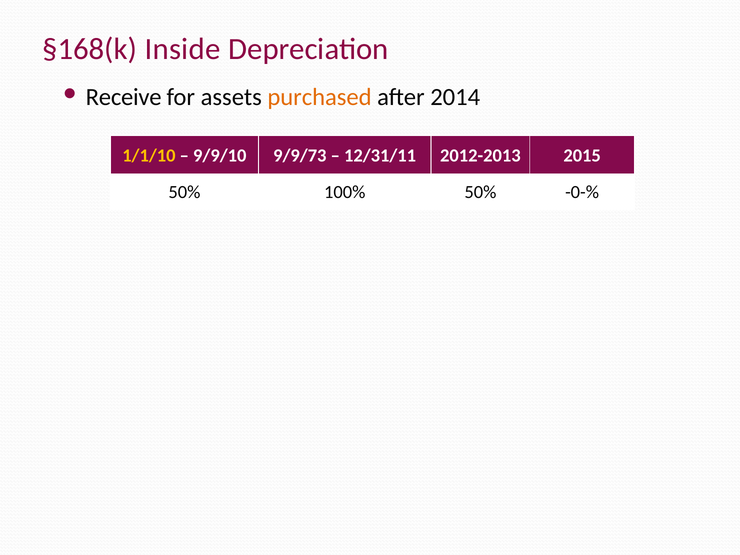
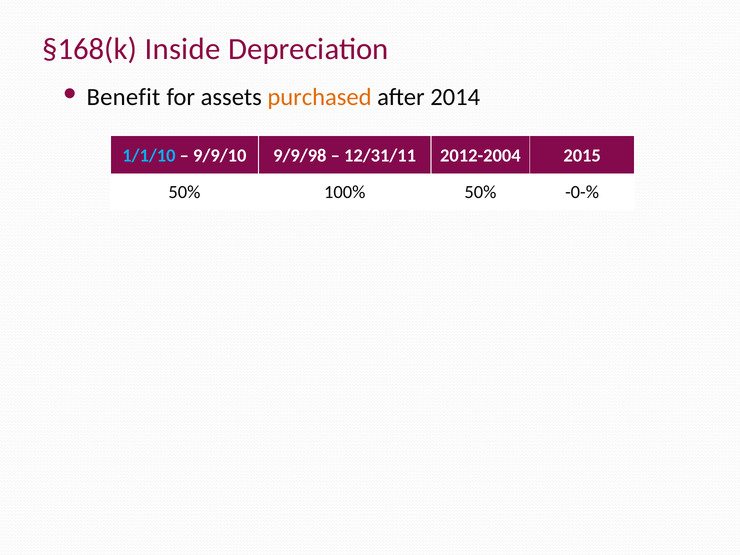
Receive: Receive -> Benefit (123, 97)
1/1/10 colour: yellow -> light blue (149, 155)
9/9/73: 9/9/73 -> 9/9/98 (300, 155)
2012-2013: 2012-2013 -> 2012-2004 (480, 155)
